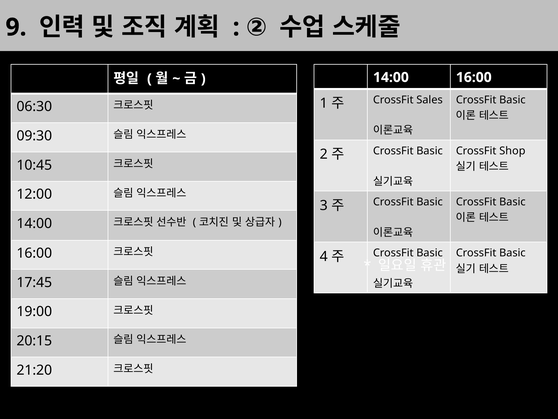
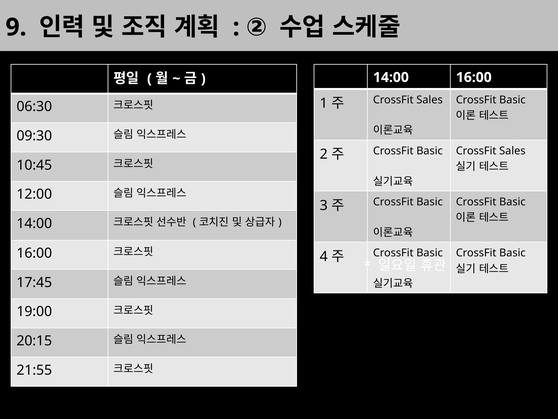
Shop: Shop -> Sales (512, 151)
21:20: 21:20 -> 21:55 (34, 370)
